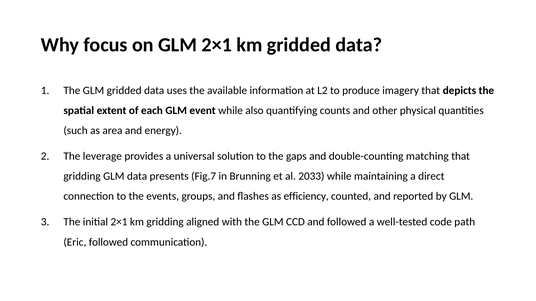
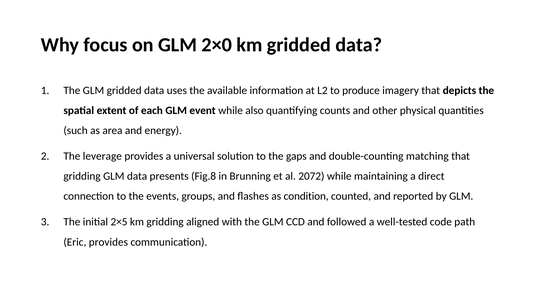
GLM 2×1: 2×1 -> 2×0 (217, 45)
Fig.7: Fig.7 -> Fig.8 (204, 176)
2033: 2033 -> 2072 (311, 176)
efficiency: efficiency -> condition (306, 197)
initial 2×1: 2×1 -> 2×5 (119, 222)
Eric followed: followed -> provides (108, 242)
